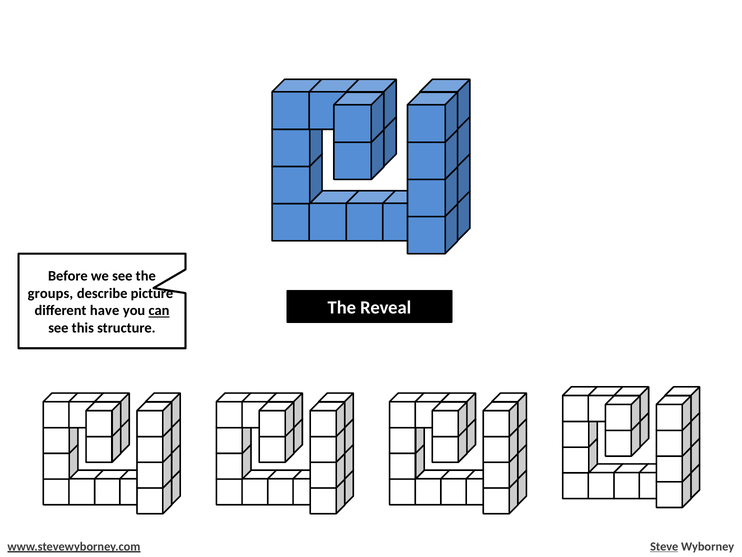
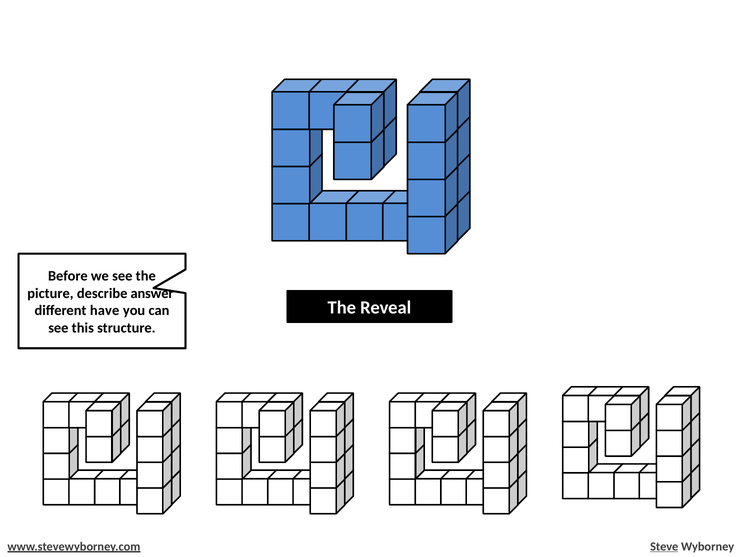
groups: groups -> picture (50, 293)
picture: picture -> answer (152, 293)
can underline: present -> none (159, 310)
